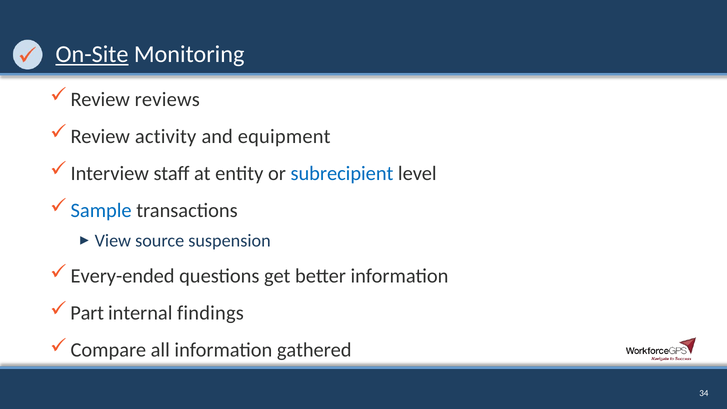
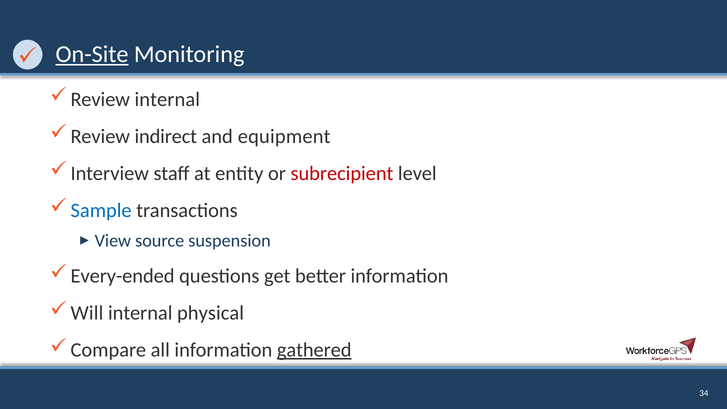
Review reviews: reviews -> internal (167, 99)
activity: activity -> indirect (166, 136)
subrecipient colour: blue -> red (342, 173)
Part: Part -> Will (87, 313)
findings: findings -> physical (211, 313)
gathered underline: none -> present (314, 350)
